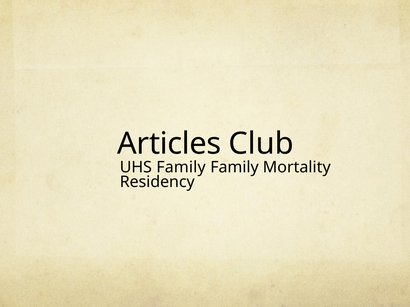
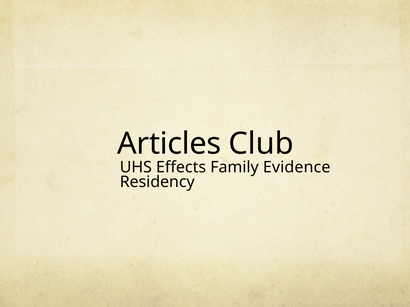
UHS Family: Family -> Effects (181, 168)
Mortality: Mortality -> Evidence (297, 168)
